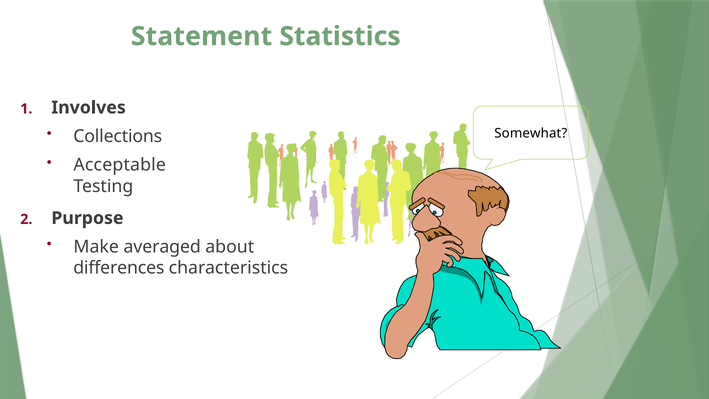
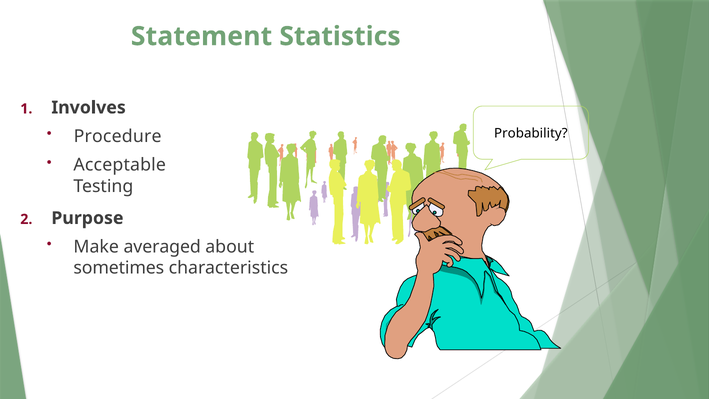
Collections: Collections -> Procedure (118, 136)
Somewhat: Somewhat -> Probability (531, 133)
differences: differences -> sometimes (119, 268)
